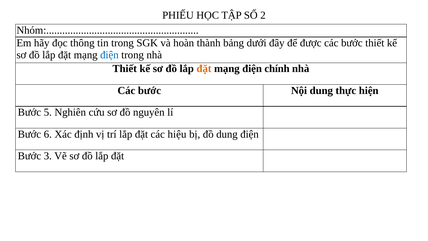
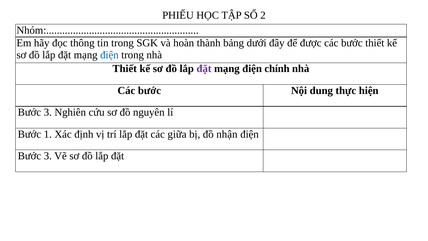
đặt colour: orange -> purple (204, 69)
5: 5 -> 3 (48, 112)
6: 6 -> 1 (48, 134)
hiệu: hiệu -> giữa (177, 134)
đồ dung: dung -> nhận (227, 134)
